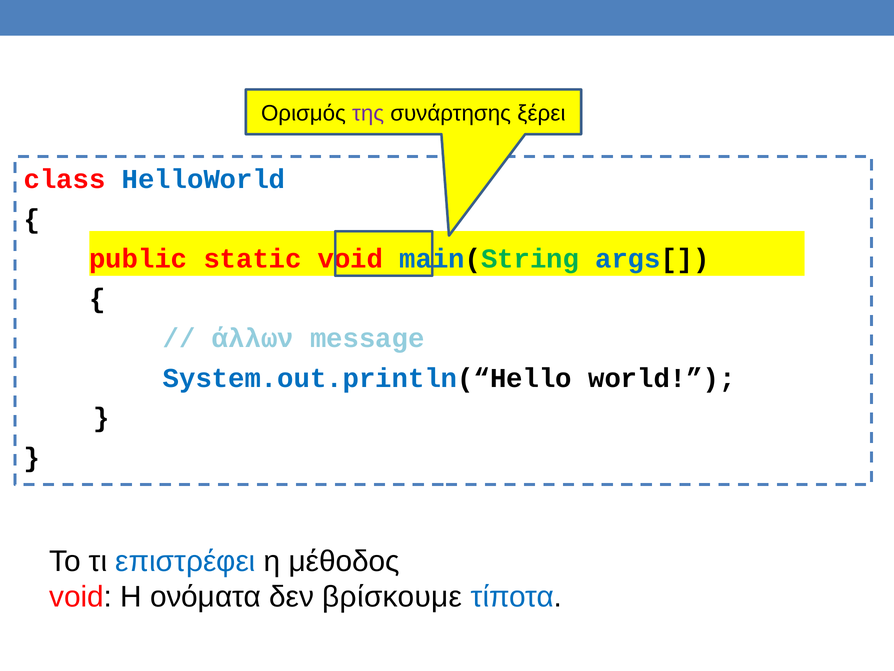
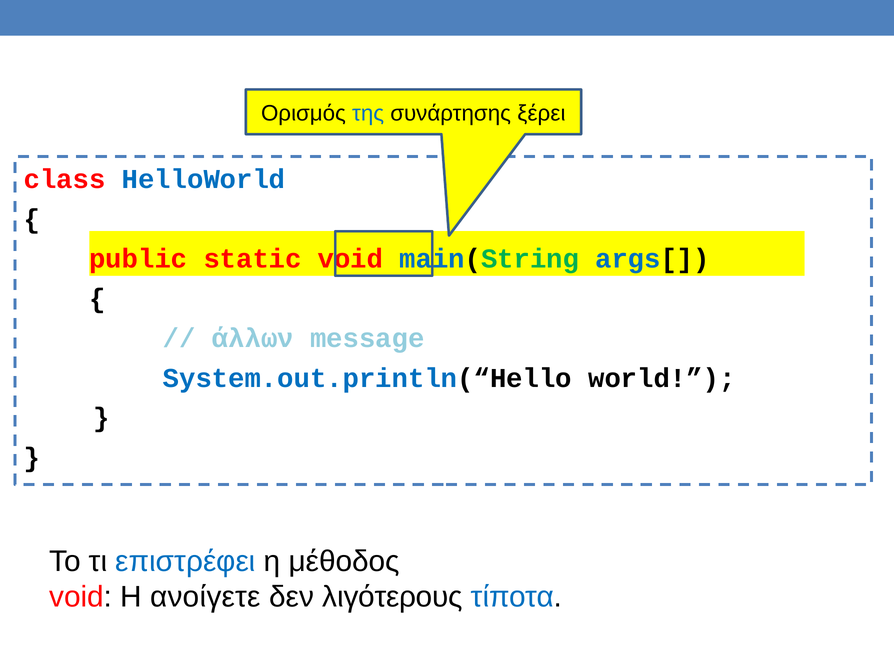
της colour: purple -> blue (368, 113)
ονόματα: ονόματα -> ανοίγετε (205, 596)
βρίσκουμε: βρίσκουμε -> λιγότερους (393, 596)
